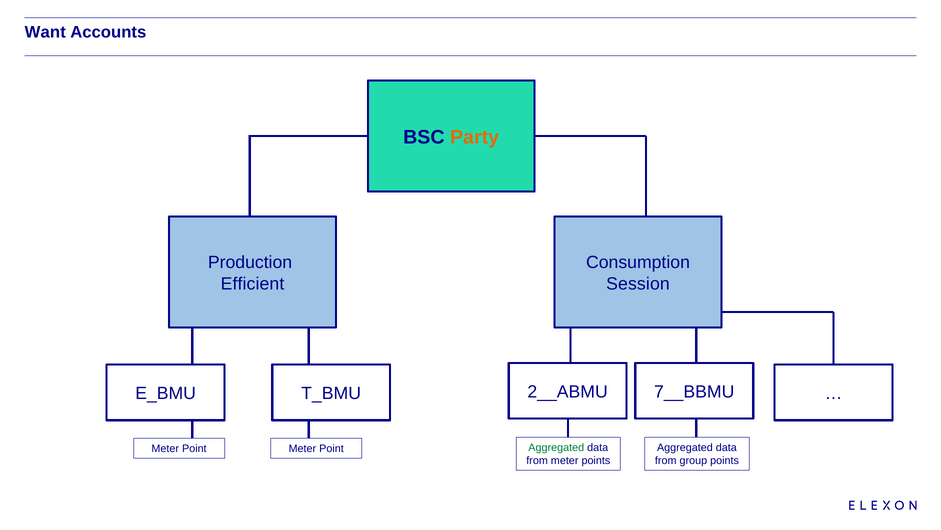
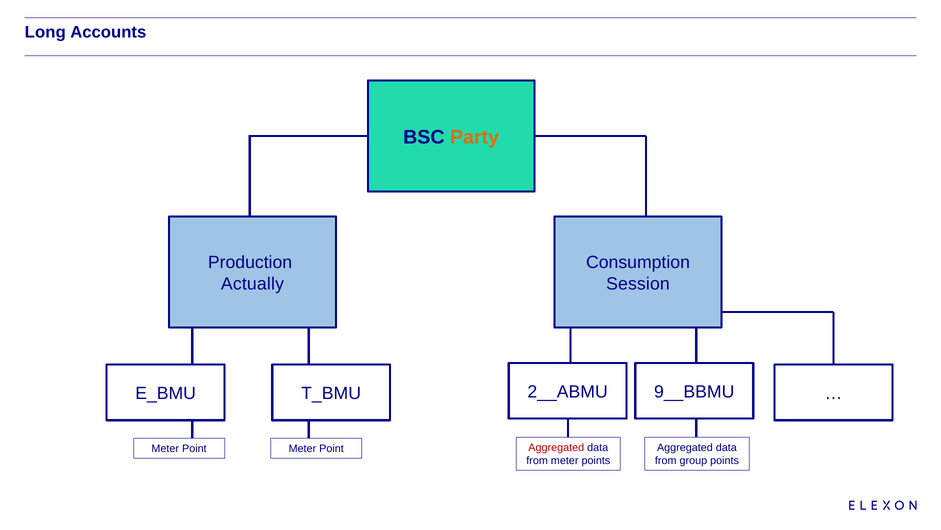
Want: Want -> Long (45, 32)
Efficient: Efficient -> Actually (252, 283)
7__BBMU: 7__BBMU -> 9__BBMU (694, 392)
Aggregated colour: green -> red (556, 447)
